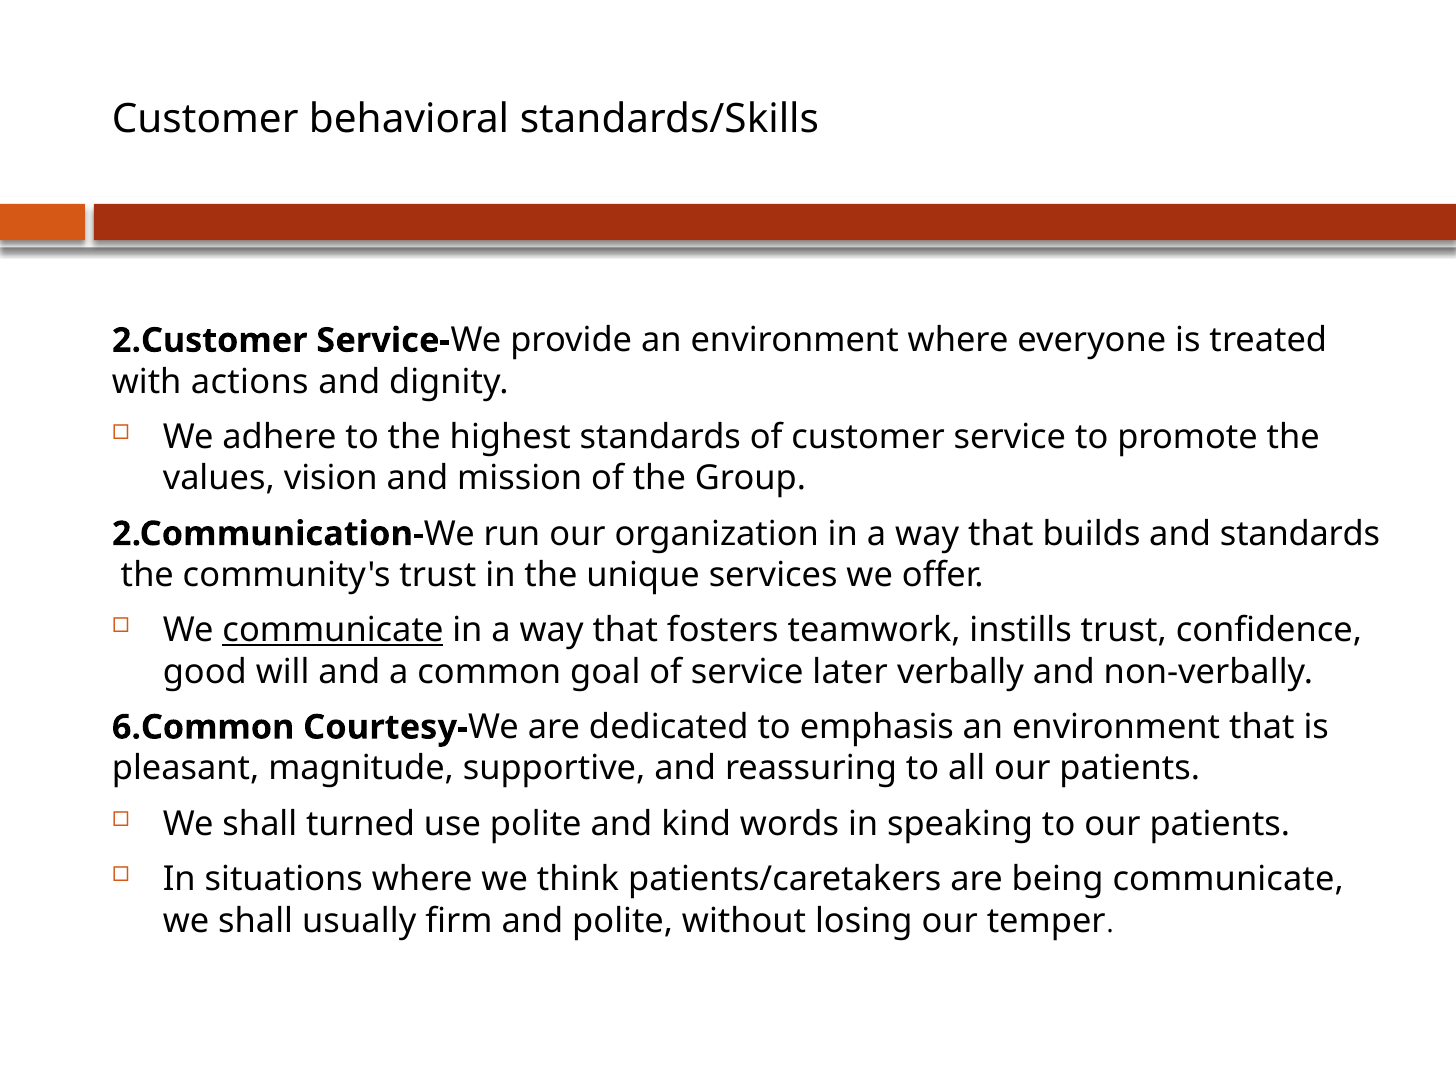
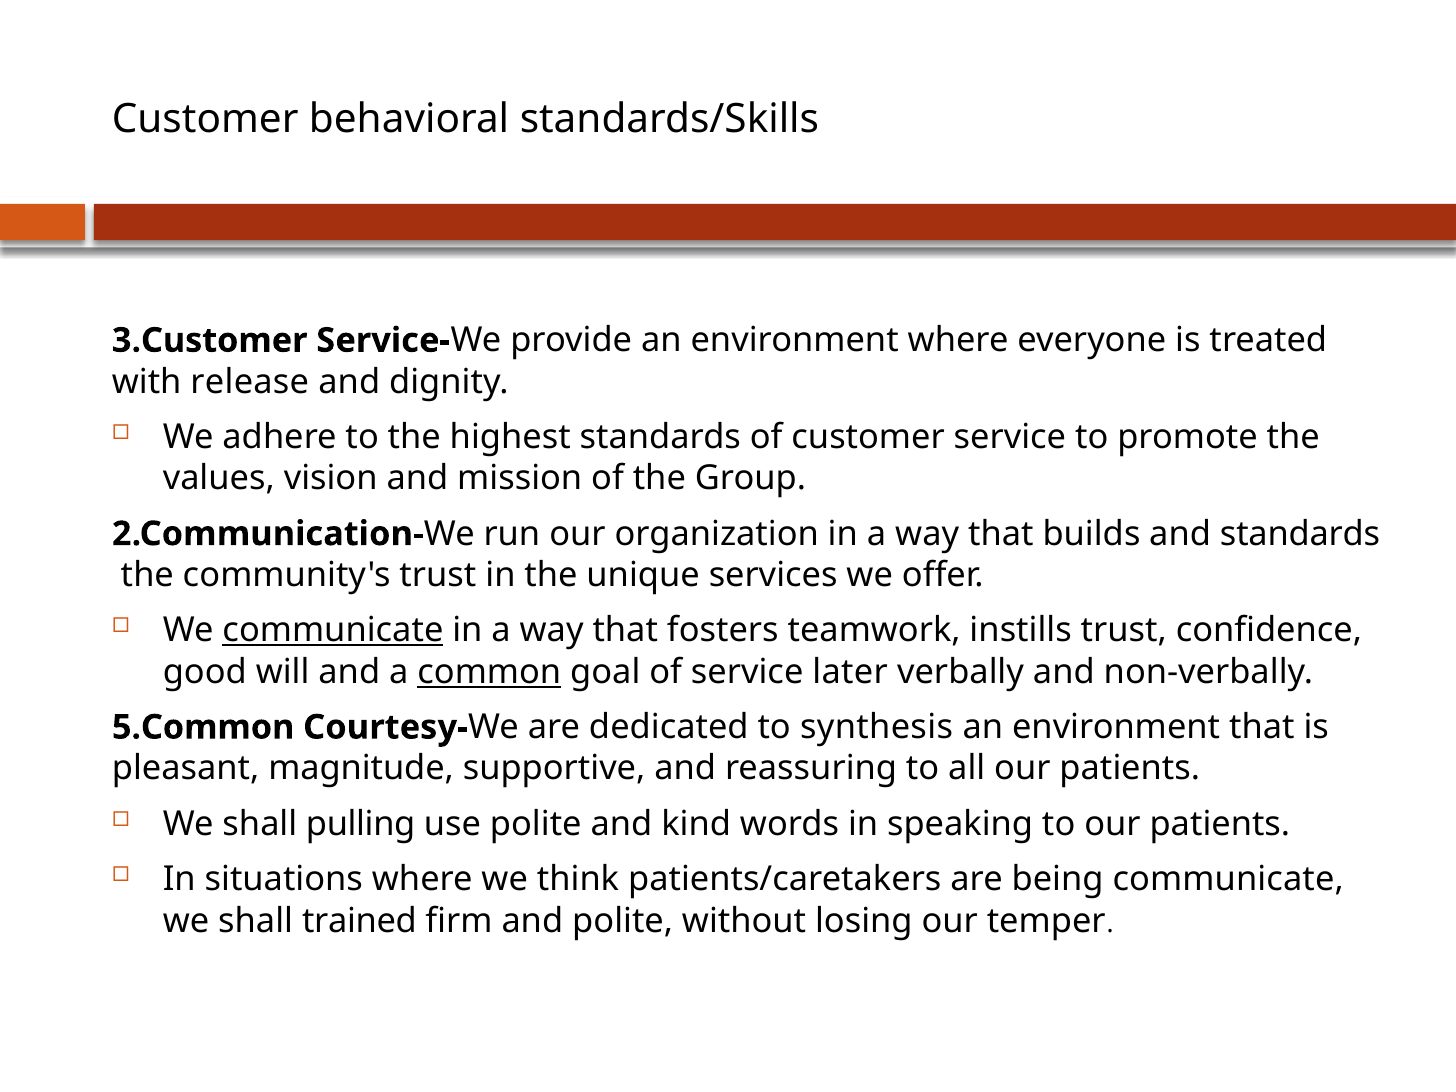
2.Customer: 2.Customer -> 3.Customer (210, 340)
actions: actions -> release (250, 382)
common underline: none -> present (489, 672)
6.Common: 6.Common -> 5.Common (203, 727)
emphasis: emphasis -> synthesis (877, 727)
turned: turned -> pulling (361, 824)
usually: usually -> trained (359, 921)
